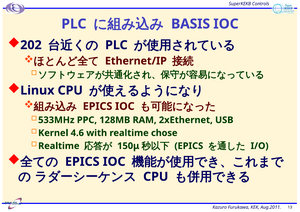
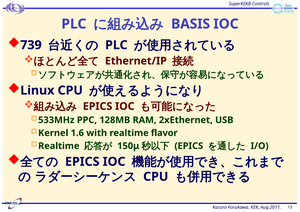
202: 202 -> 739 (31, 45)
4.6: 4.6 -> 1.6 (77, 133)
chose: chose -> flavor (164, 133)
